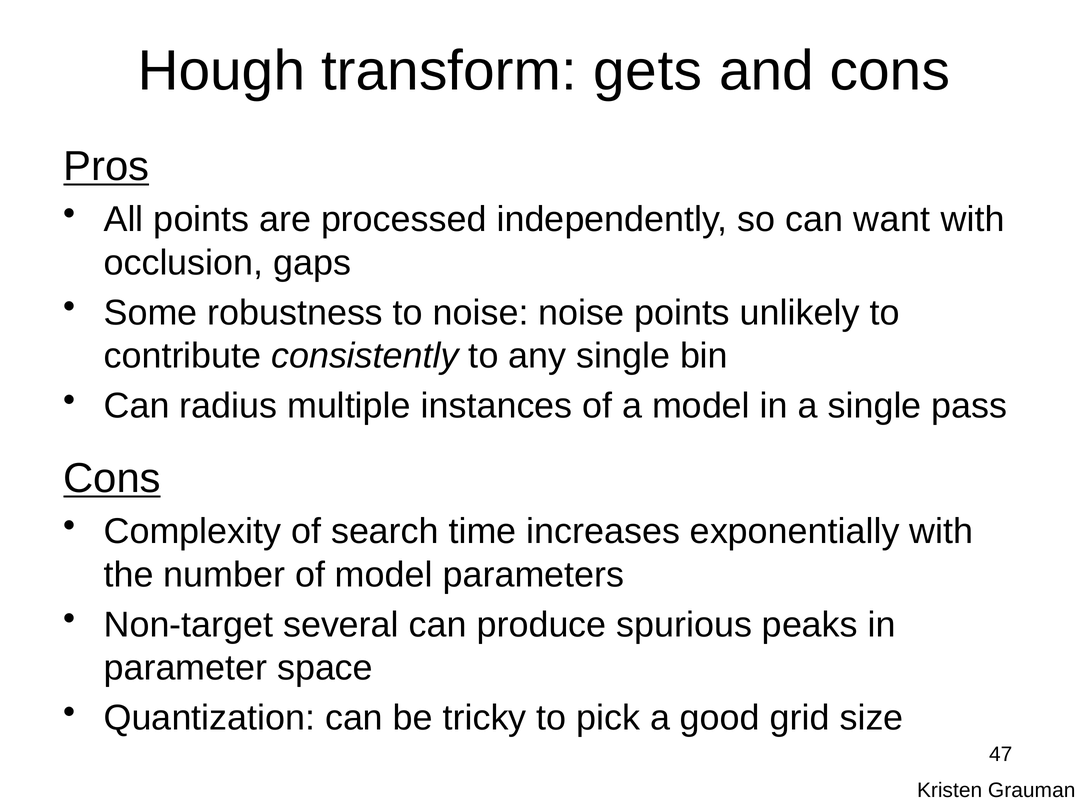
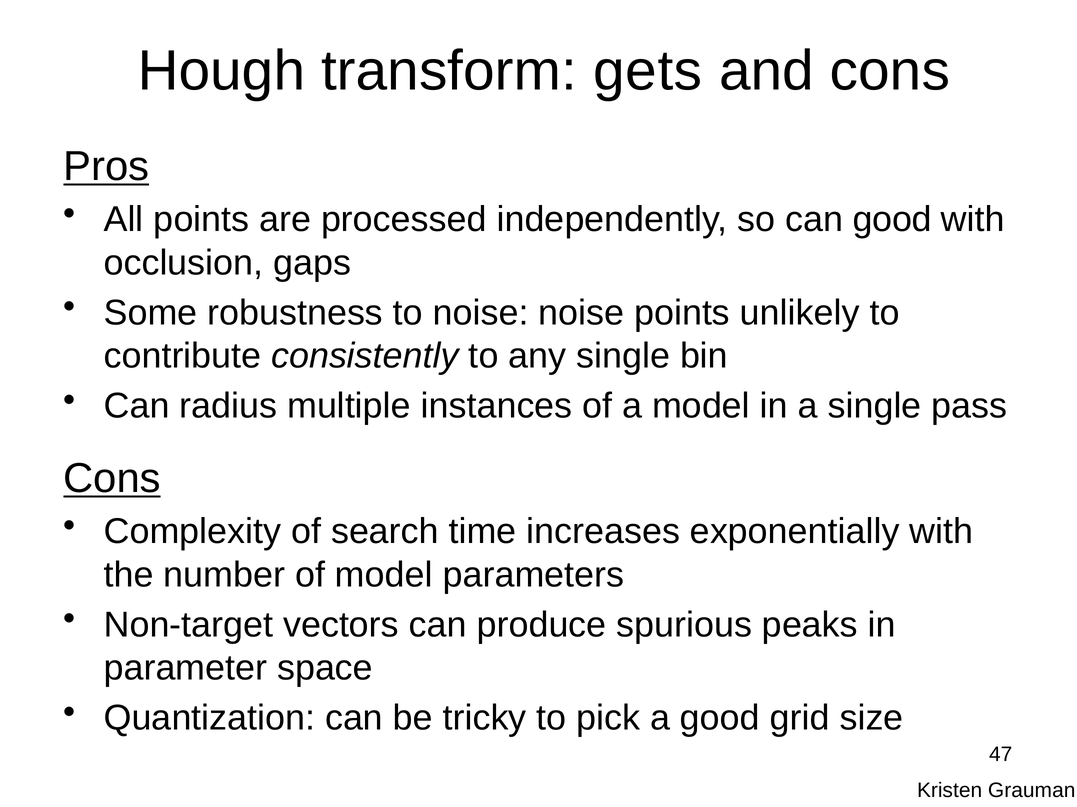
can want: want -> good (892, 220)
several: several -> vectors (341, 625)
